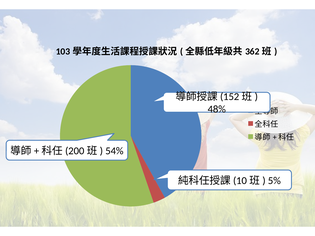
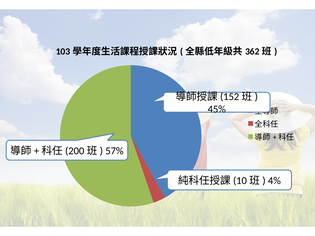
48%: 48% -> 45% (217, 109)
54%: 54% -> 57% (114, 151)
5%: 5% -> 4% (274, 181)
